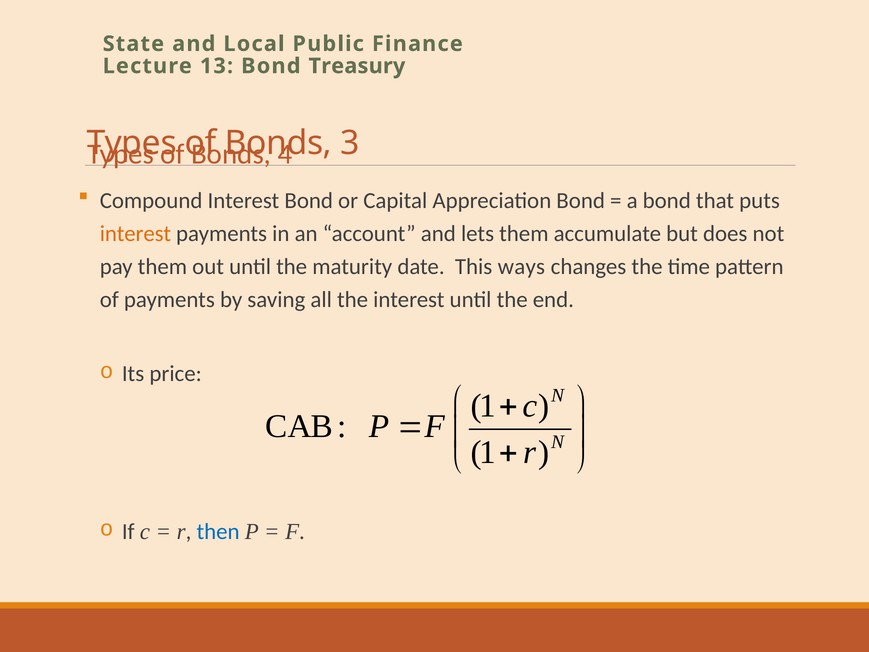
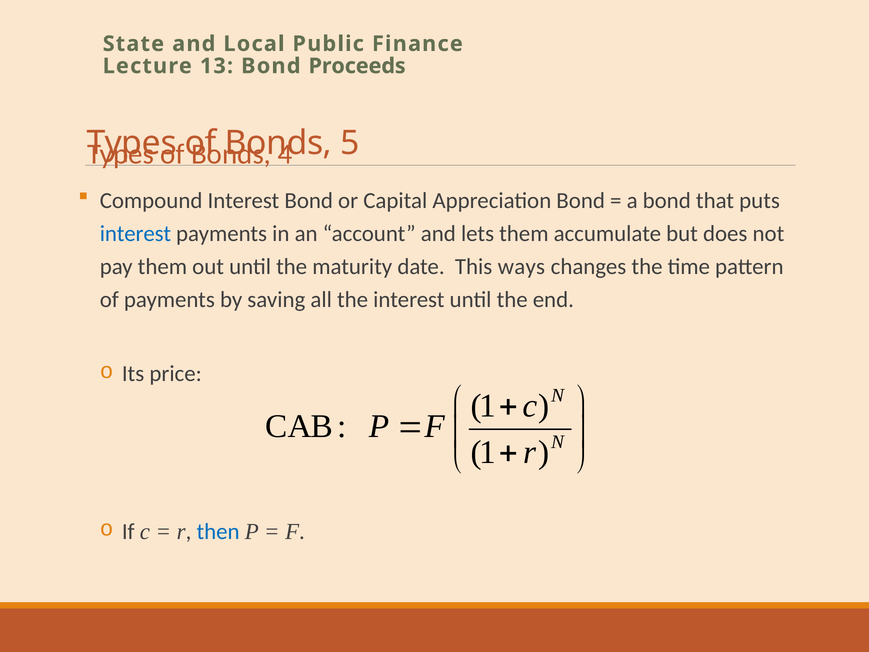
Treasury: Treasury -> Proceeds (357, 66)
3: 3 -> 5 (350, 143)
interest colour: orange -> blue (135, 234)
